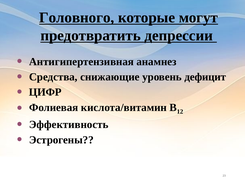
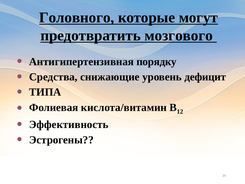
депрессии: депрессии -> мозгового (179, 36)
анамнез: анамнез -> порядку (157, 62)
ЦИФР: ЦИФР -> ТИПА (45, 92)
